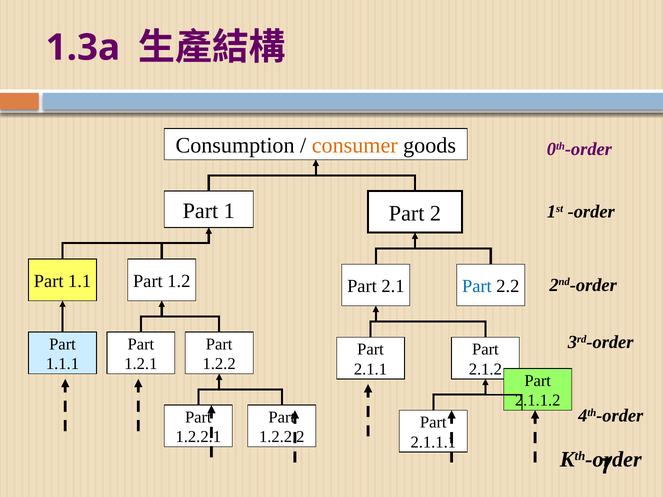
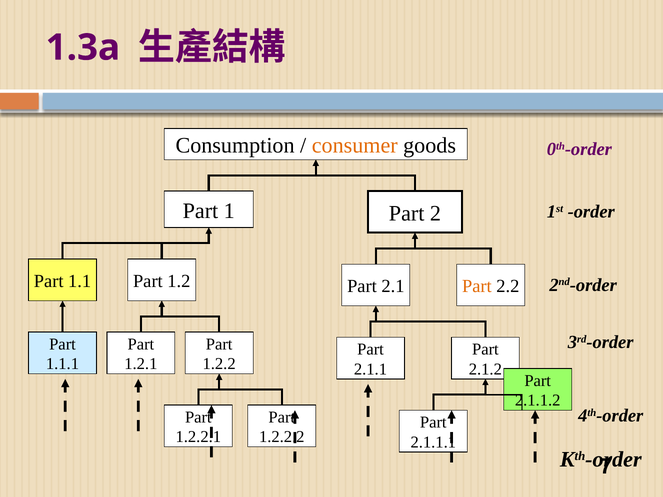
Part colour: blue -> orange (477, 286)
